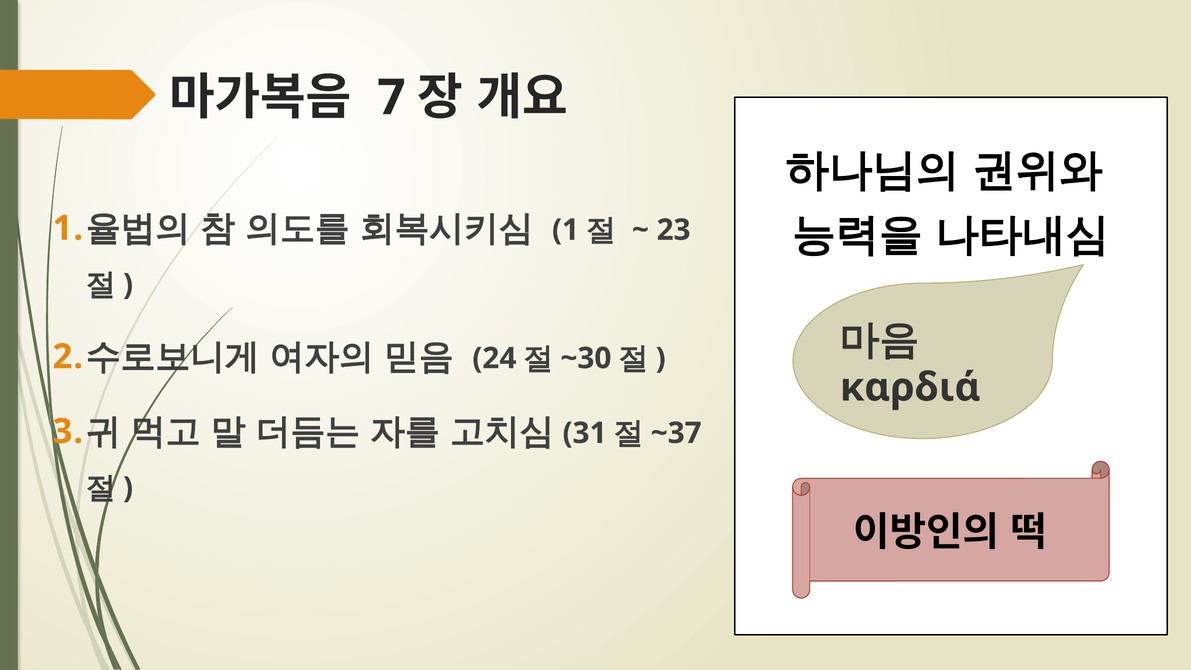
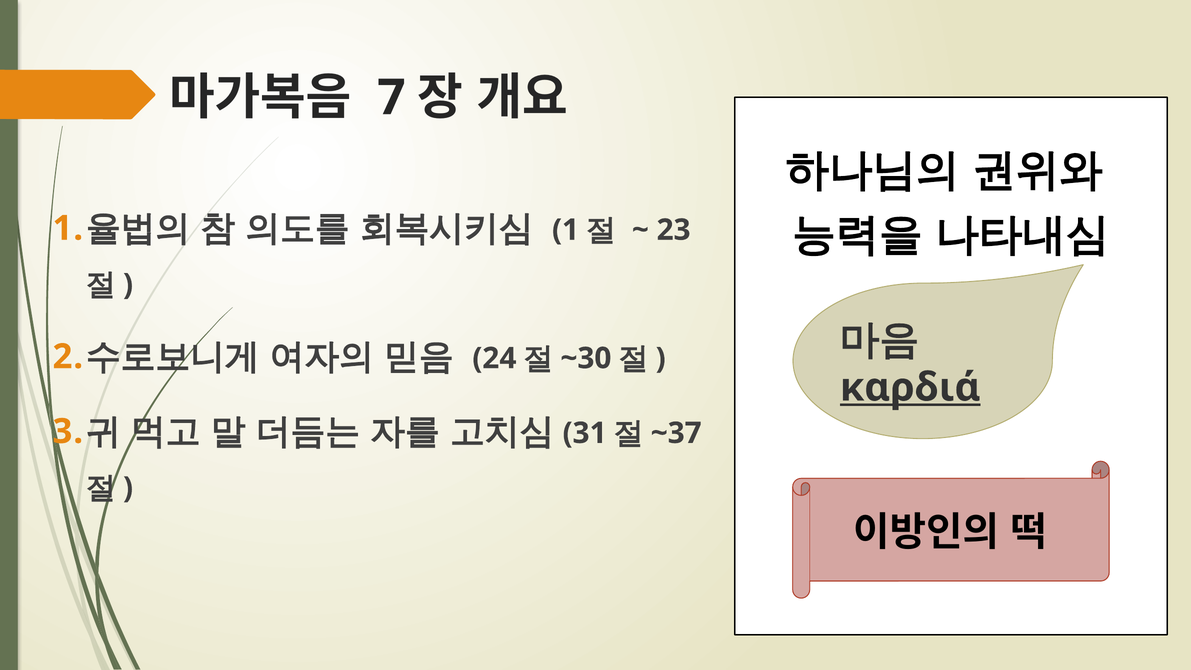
καρδιά underline: none -> present (910, 387)
